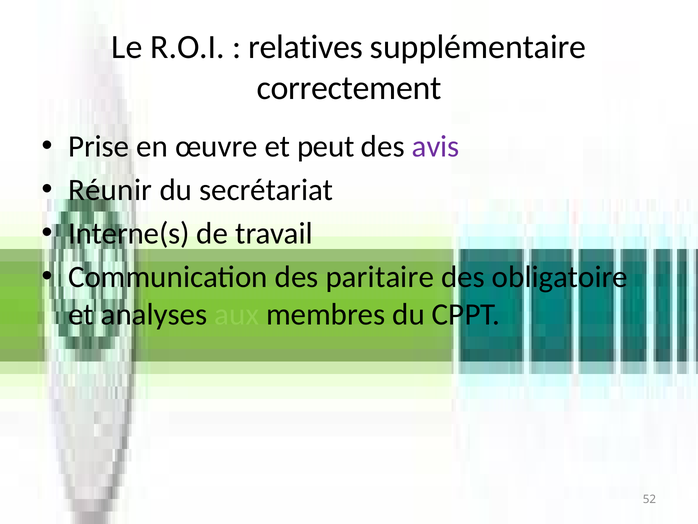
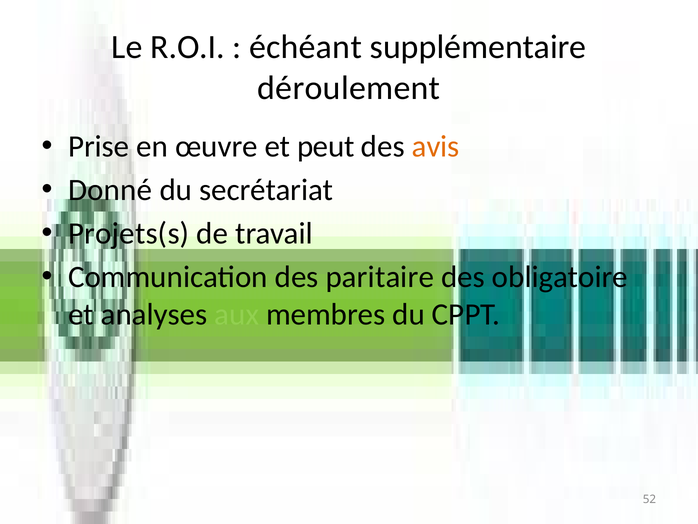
relatives: relatives -> échéant (305, 47)
correctement: correctement -> déroulement (349, 88)
avis colour: purple -> orange (436, 146)
Réunir: Réunir -> Donné (110, 190)
Interne(s: Interne(s -> Projets(s (129, 233)
